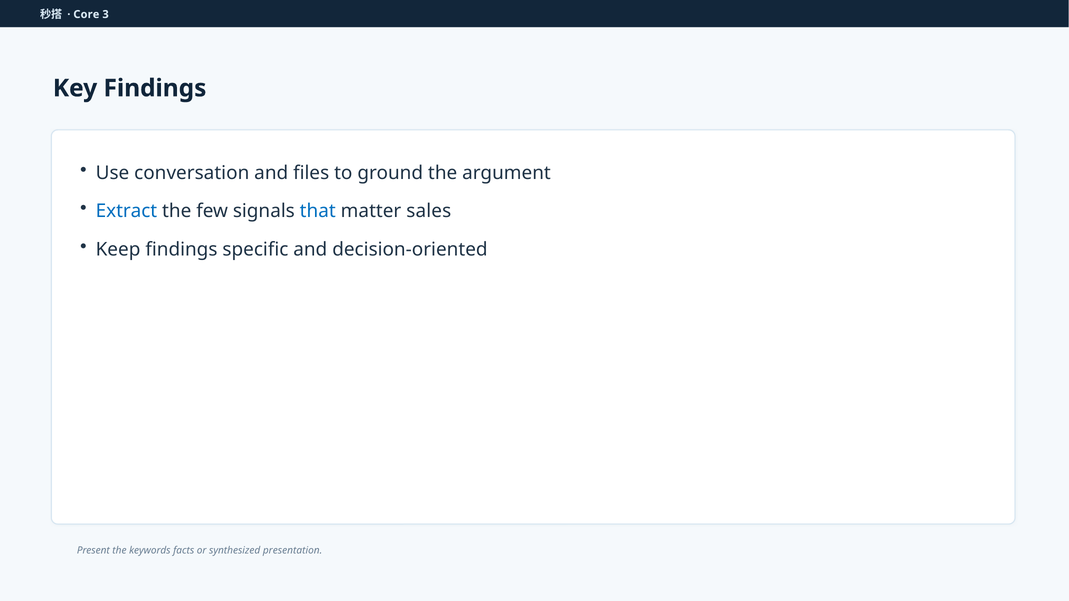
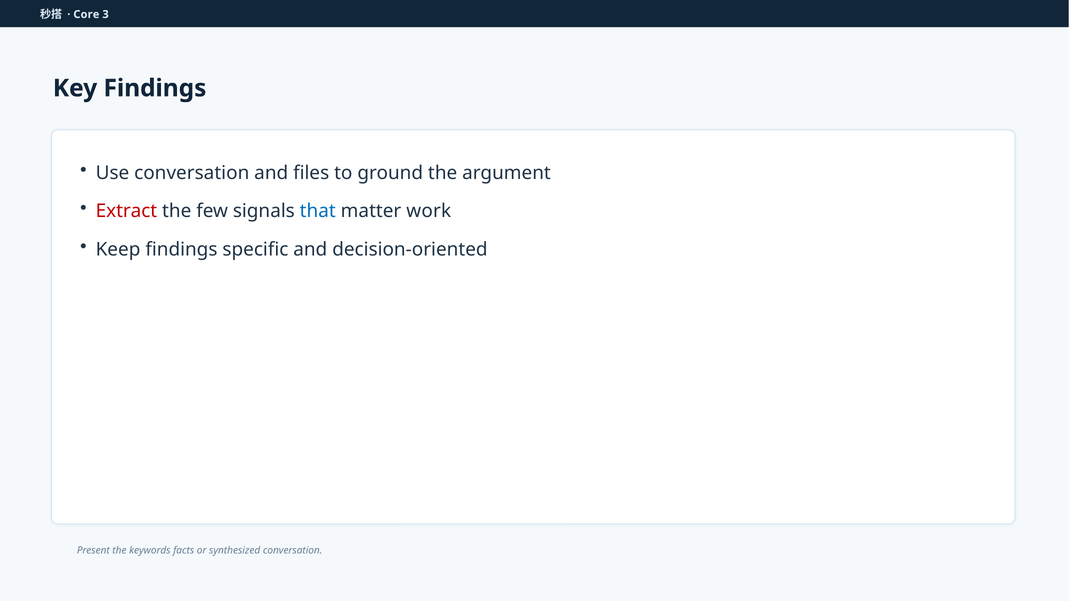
Extract colour: blue -> red (126, 211)
sales: sales -> work (429, 211)
synthesized presentation: presentation -> conversation (293, 551)
